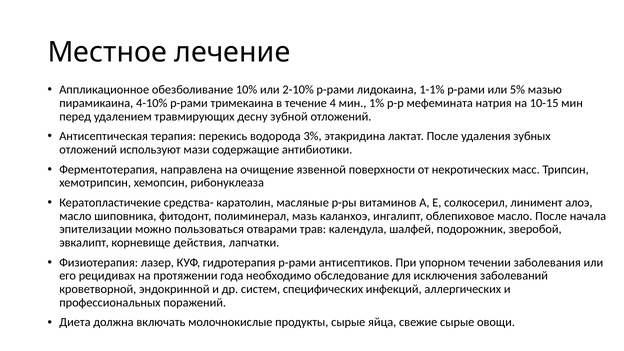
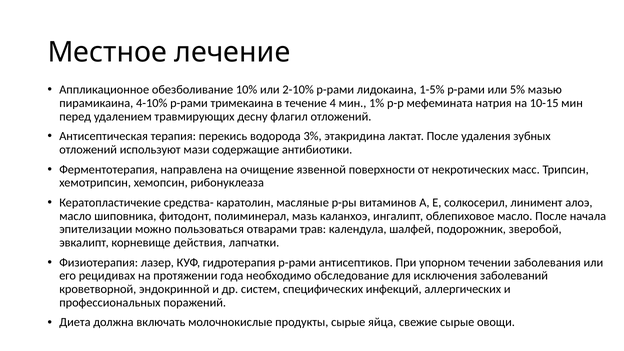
1-1%: 1-1% -> 1-5% (432, 90)
зубной: зубной -> флагил (289, 116)
